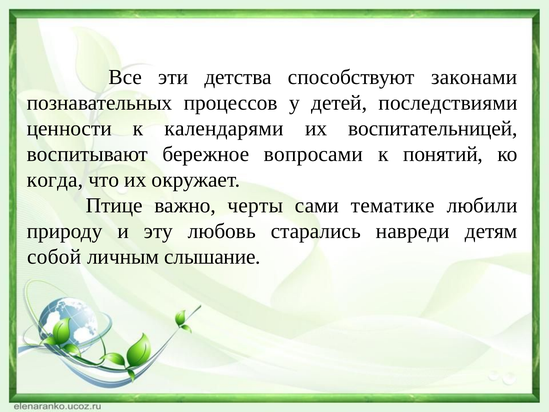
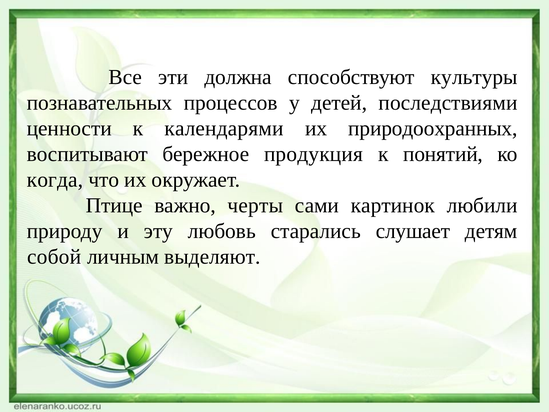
детства: детства -> должна (238, 77)
законами: законами -> культуры (474, 77)
воспитательницей: воспитательницей -> природоохранных (433, 128)
вопросами: вопросами -> продукция (314, 154)
тематике: тематике -> картинок (393, 205)
навреди: навреди -> слушает (413, 231)
слышание: слышание -> выделяют (212, 256)
